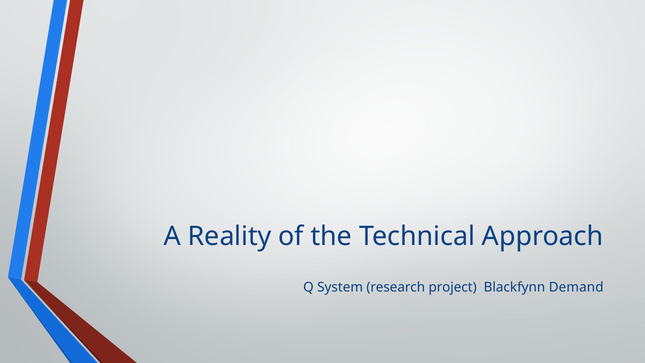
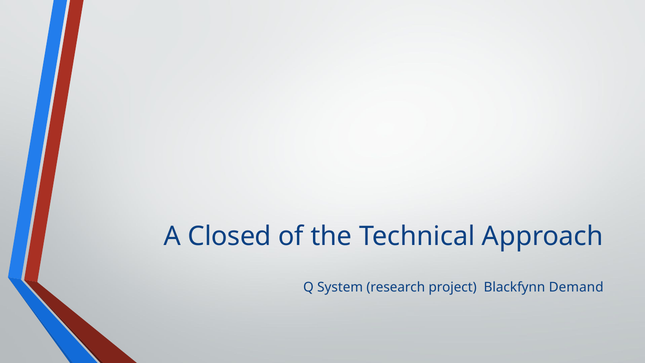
Reality: Reality -> Closed (230, 236)
